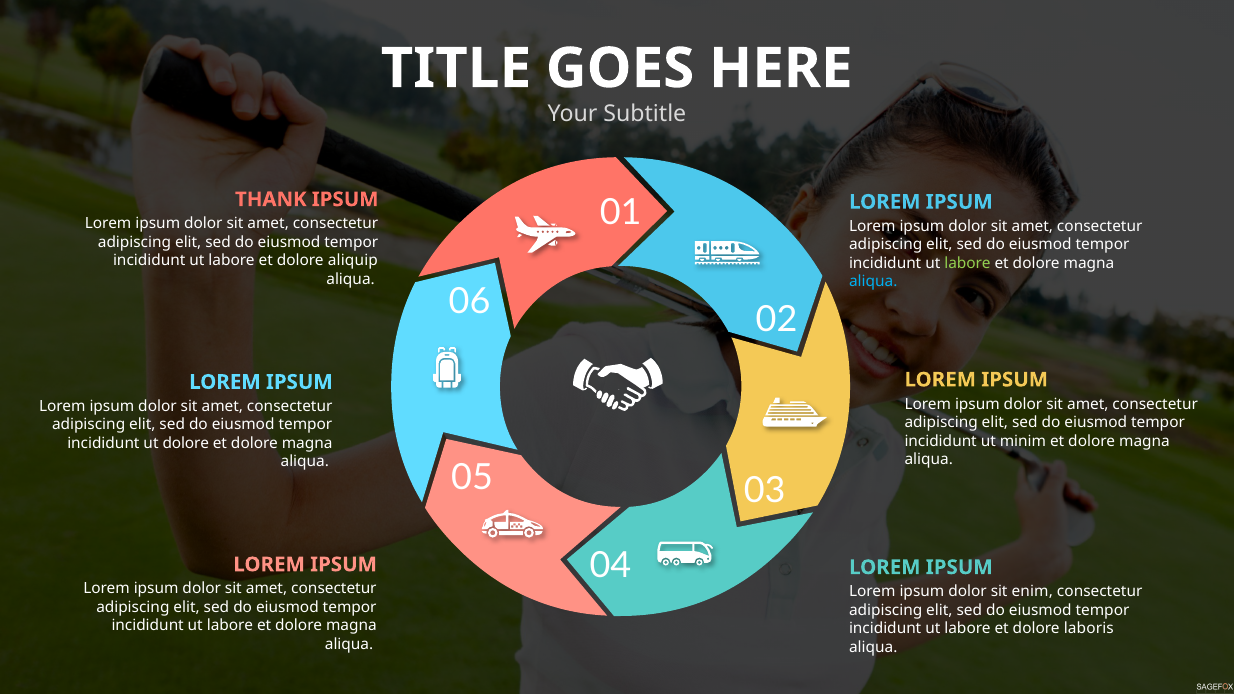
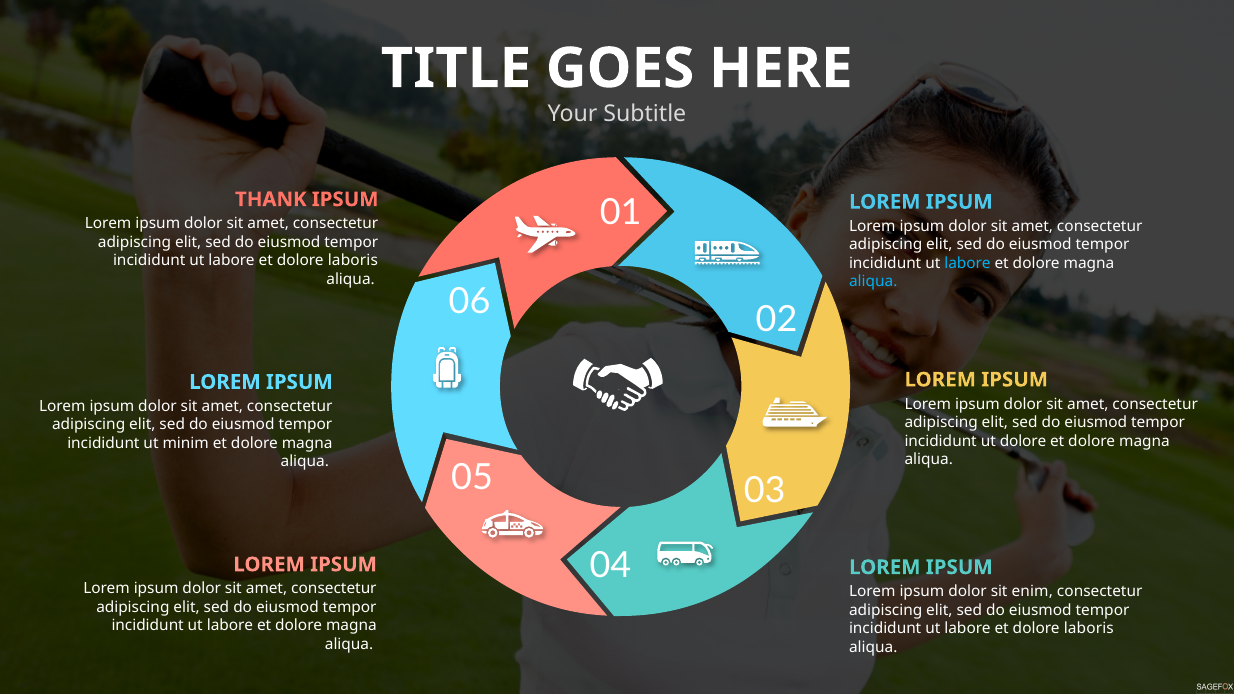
aliquip: aliquip -> laboris (353, 261)
labore colour: light green -> light blue (967, 263)
ut minim: minim -> dolore (1023, 441)
ut dolore: dolore -> minim (186, 443)
